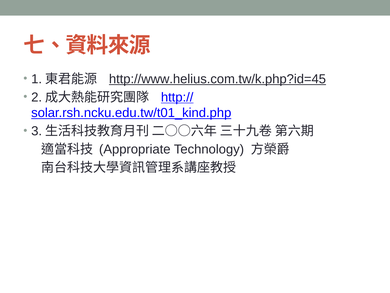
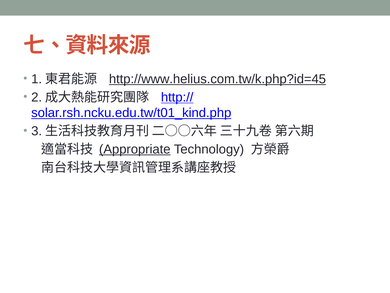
Appropriate underline: none -> present (135, 149)
